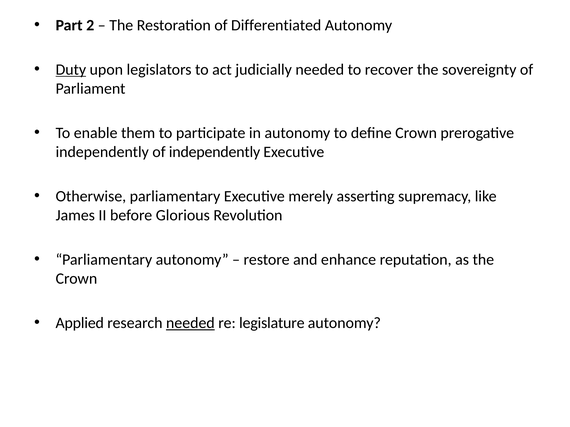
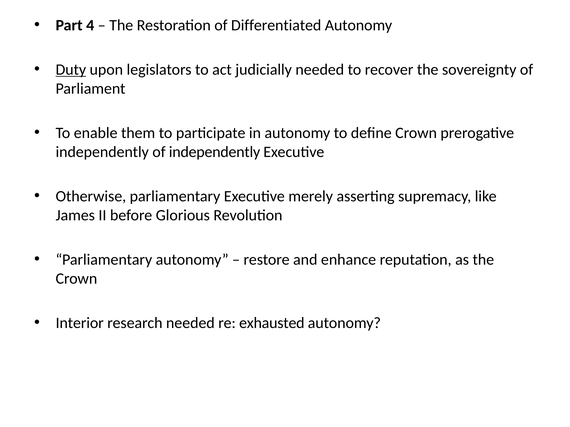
2: 2 -> 4 (90, 25)
Applied: Applied -> Interior (80, 323)
needed underline: present -> none (190, 323)
legislature: legislature -> exhausted (272, 323)
